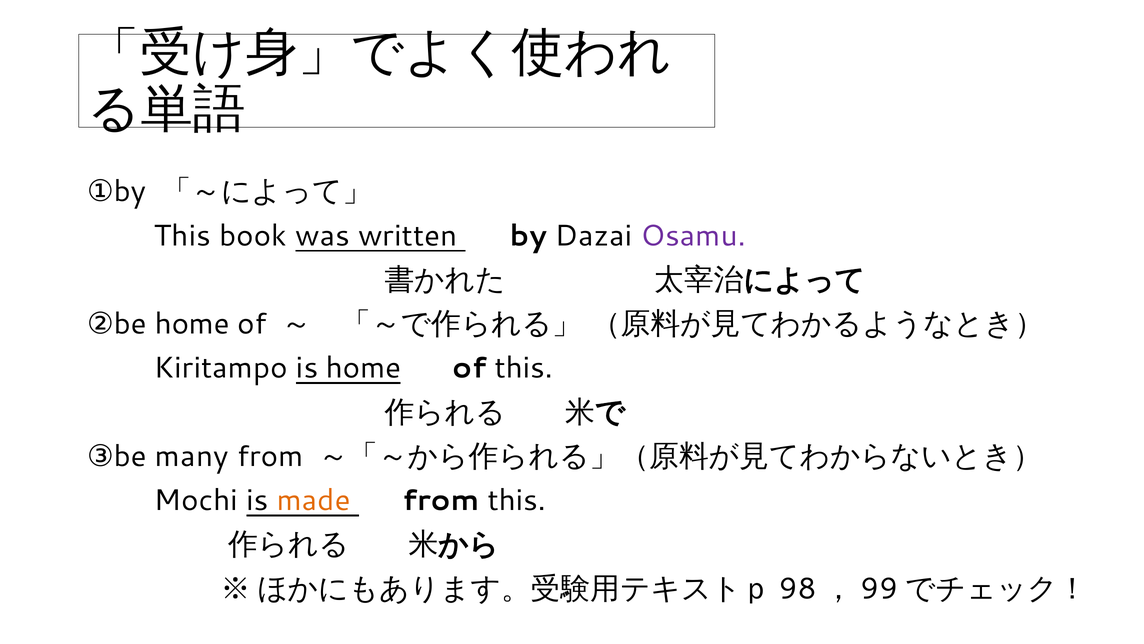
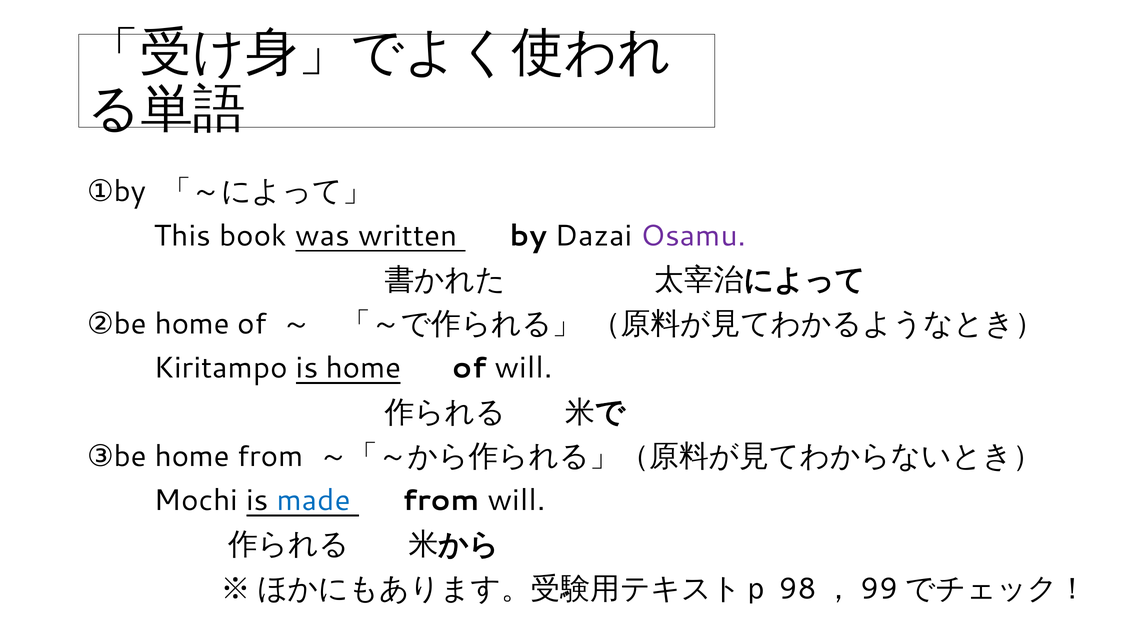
of this: this -> will (523, 368)
③be many: many -> home (192, 456)
made colour: orange -> blue (314, 500)
from this: this -> will (517, 500)
